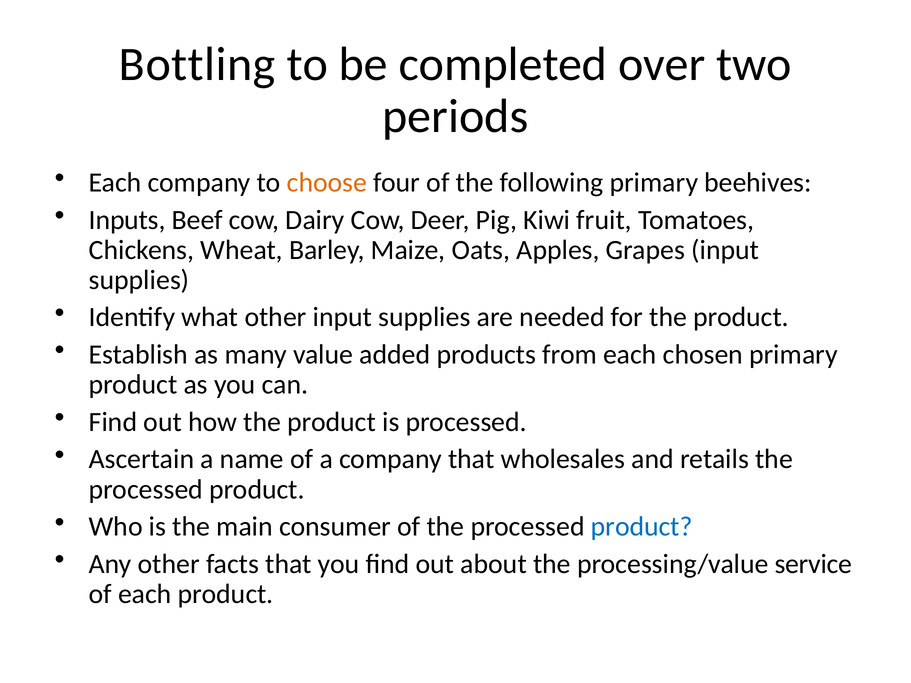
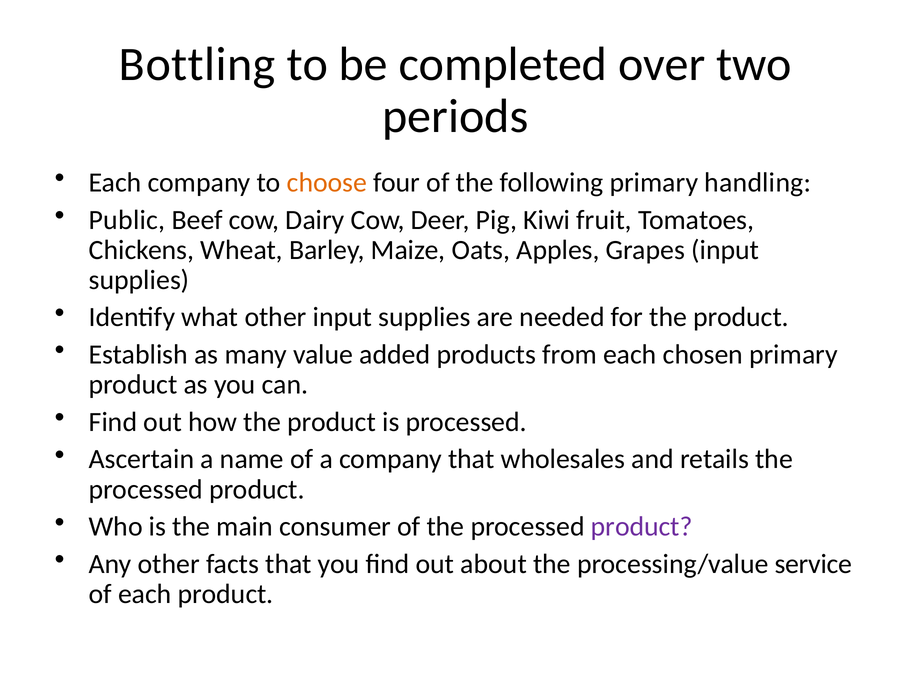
beehives: beehives -> handling (758, 183)
Inputs: Inputs -> Public (127, 220)
product colour: blue -> purple (642, 527)
